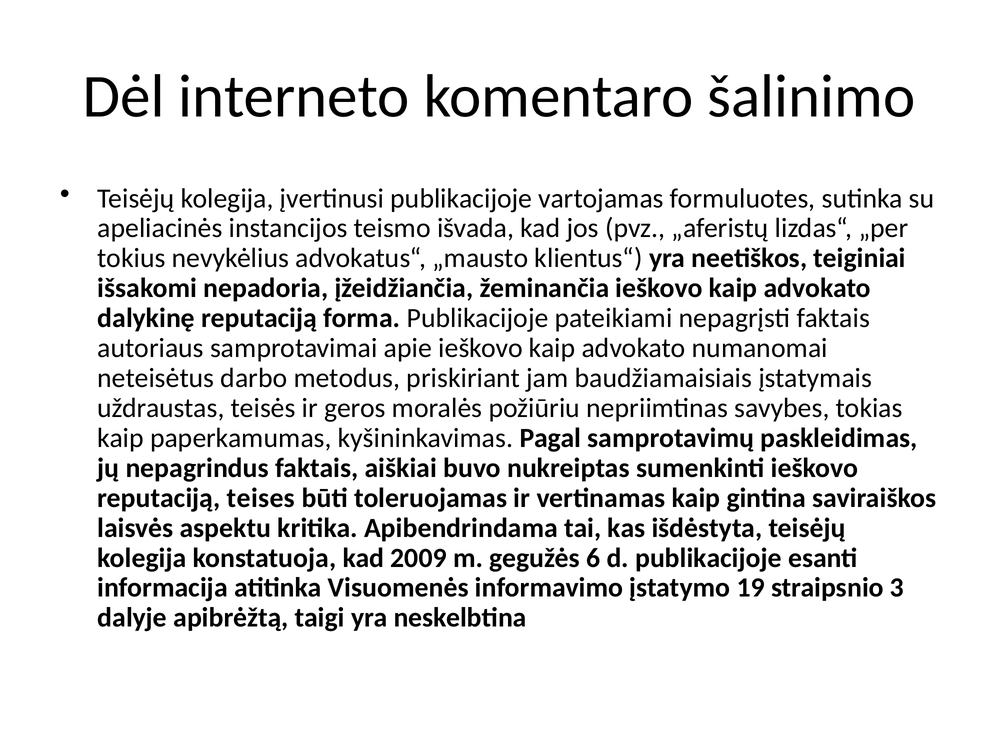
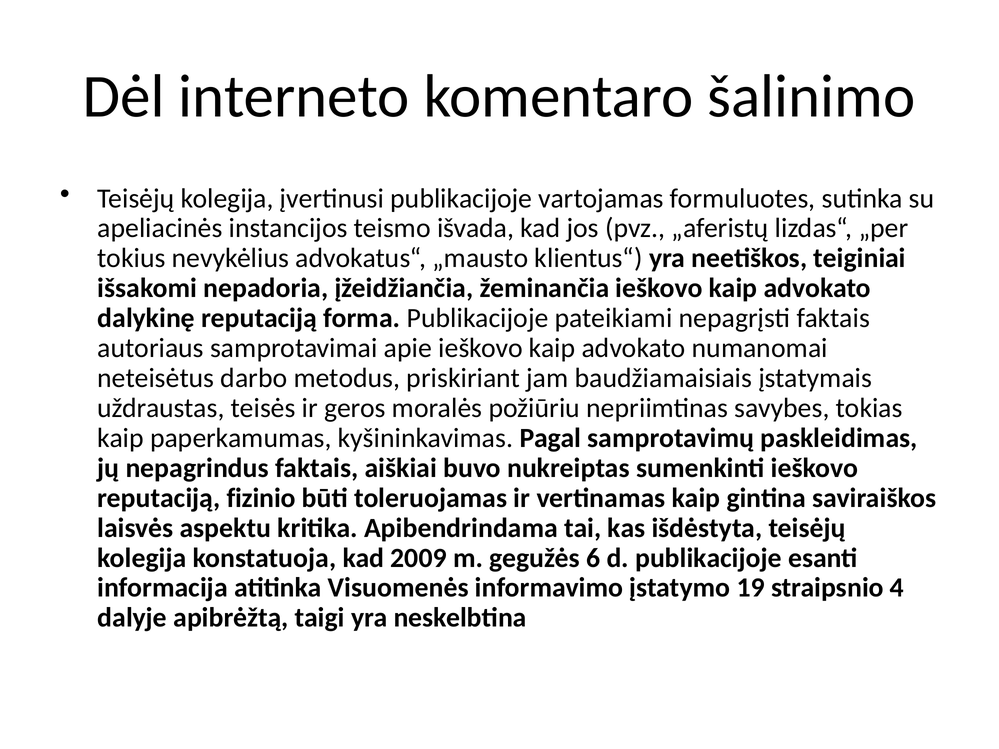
teises: teises -> fizinio (261, 498)
3: 3 -> 4 (897, 588)
